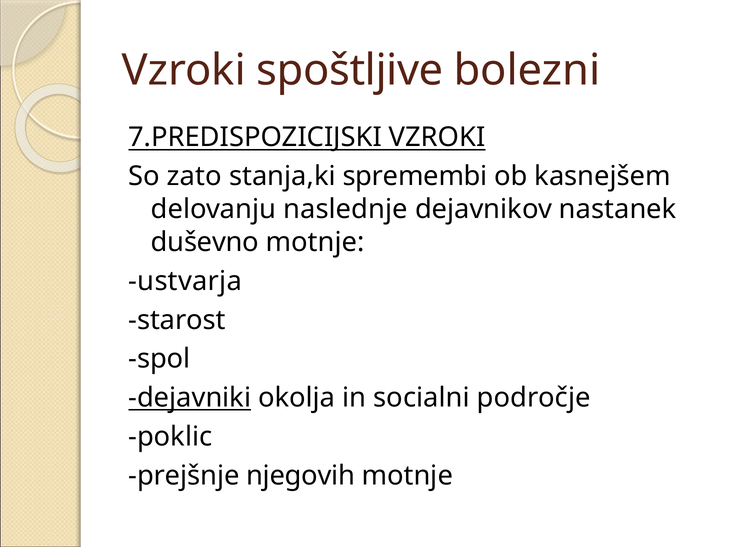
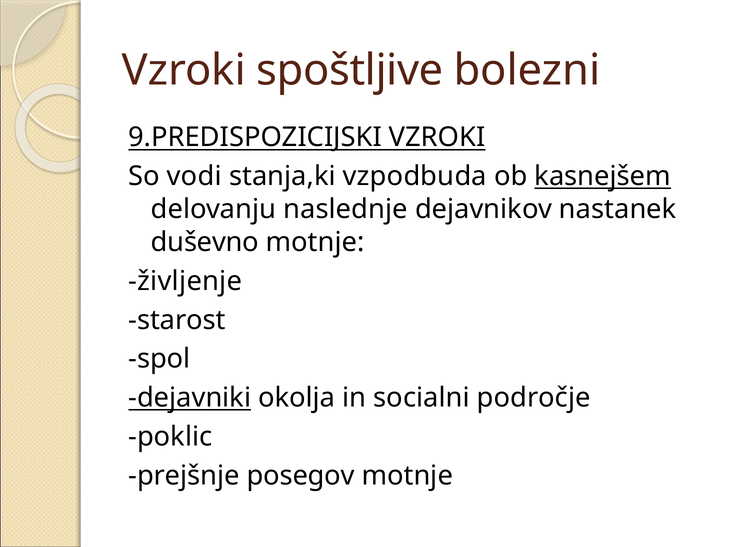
7.PREDISPOZICIJSKI: 7.PREDISPOZICIJSKI -> 9.PREDISPOZICIJSKI (255, 137)
zato: zato -> vodi (194, 176)
spremembi: spremembi -> vzpodbuda (415, 176)
kasnejšem underline: none -> present (603, 176)
ustvarja: ustvarja -> življenje (185, 281)
njegovih: njegovih -> posegov (301, 476)
